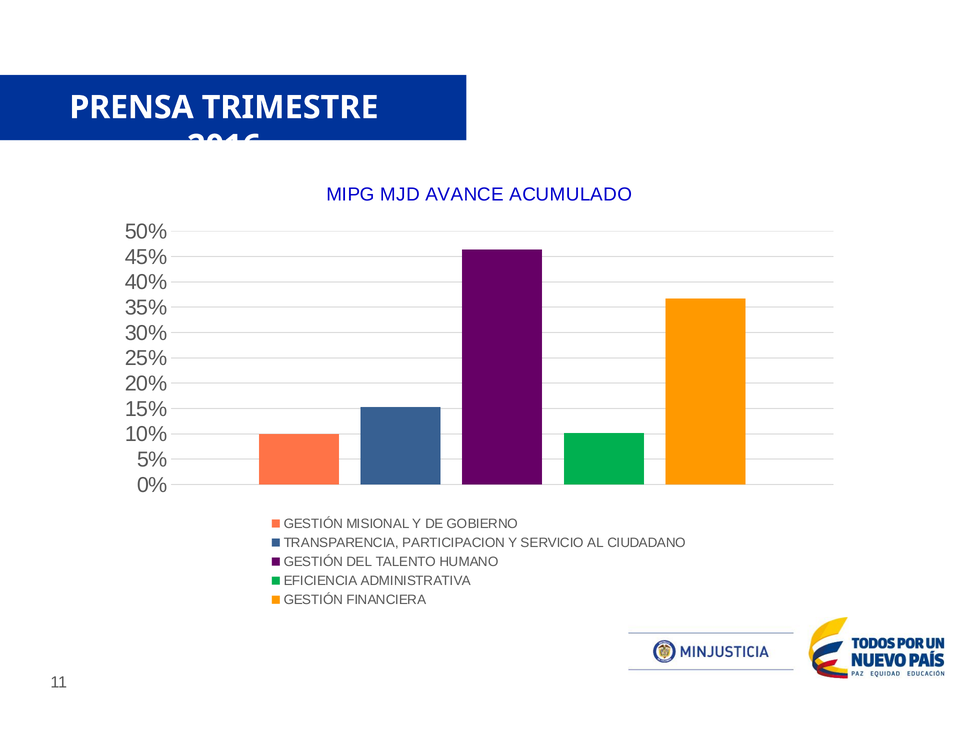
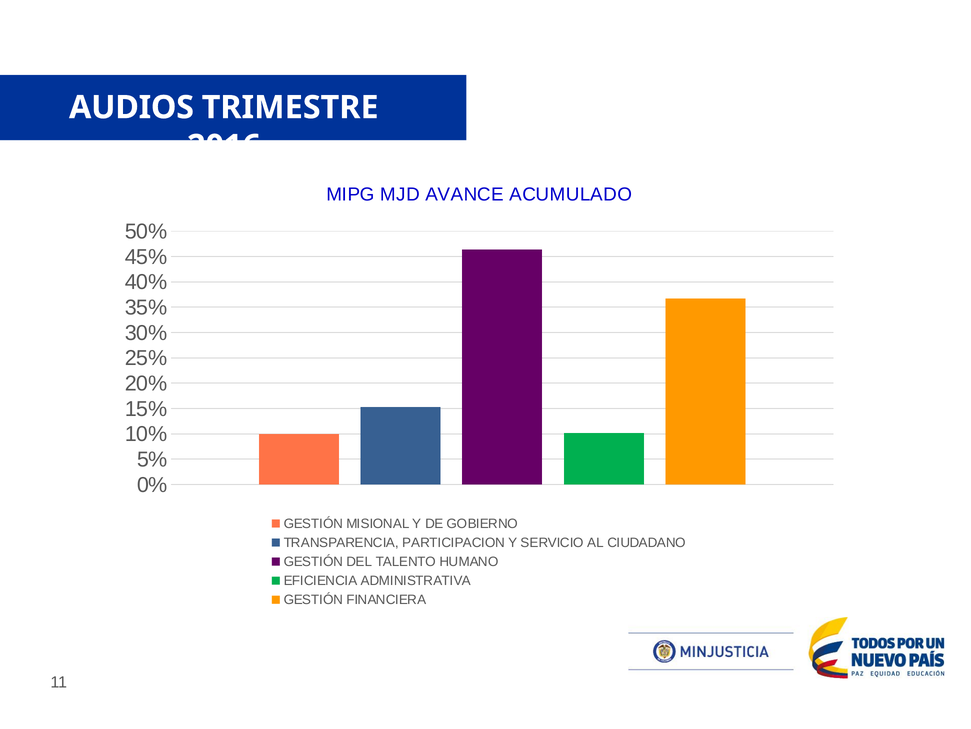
PRENSA: PRENSA -> AUDIOS (131, 107)
